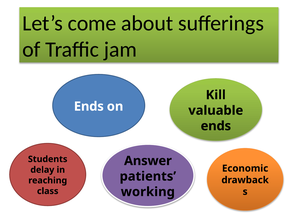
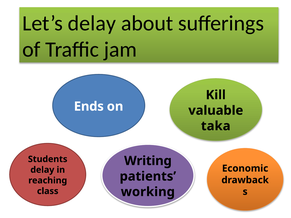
Let’s come: come -> delay (92, 23)
ends: ends -> taka (216, 126)
Answer: Answer -> Writing (148, 161)
